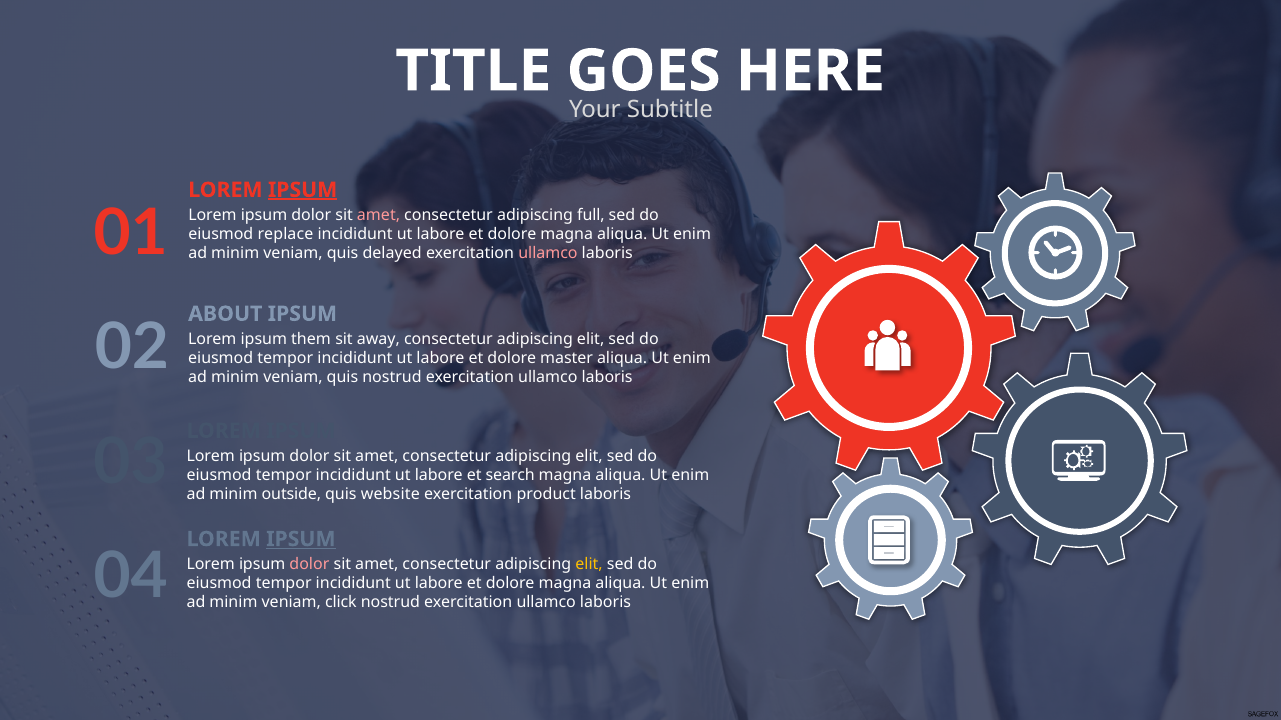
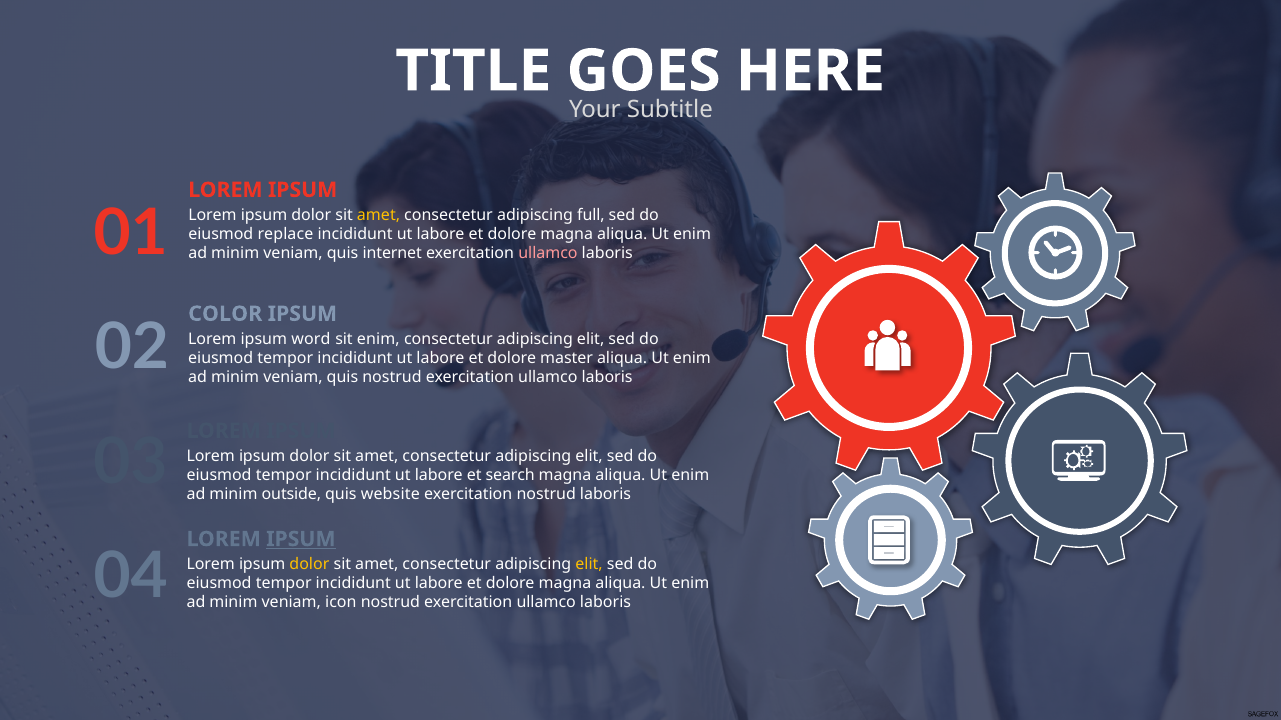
IPSUM underline: present -> none (303, 190)
amet colour: pink -> yellow (379, 215)
delayed: delayed -> internet (392, 254)
ABOUT: ABOUT -> COLOR (225, 314)
them: them -> word (311, 339)
sit away: away -> enim (378, 339)
exercitation product: product -> nostrud (546, 495)
dolor colour: pink -> yellow (309, 565)
click: click -> icon (341, 603)
